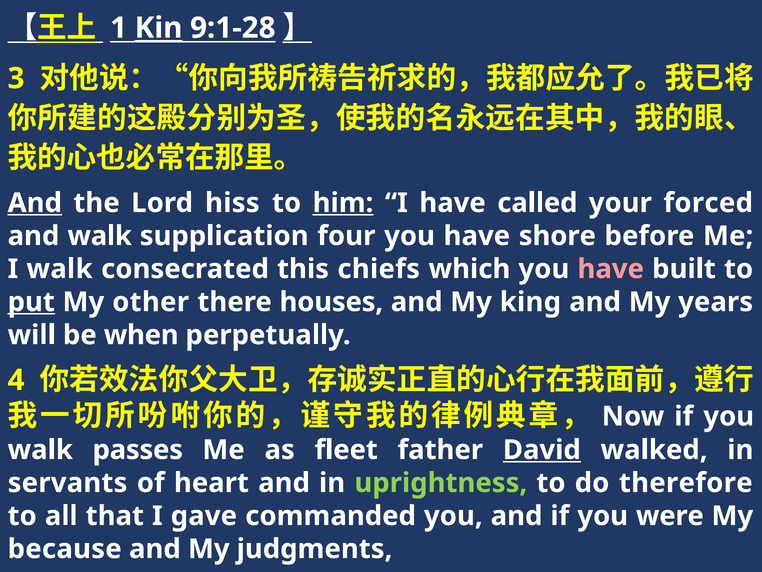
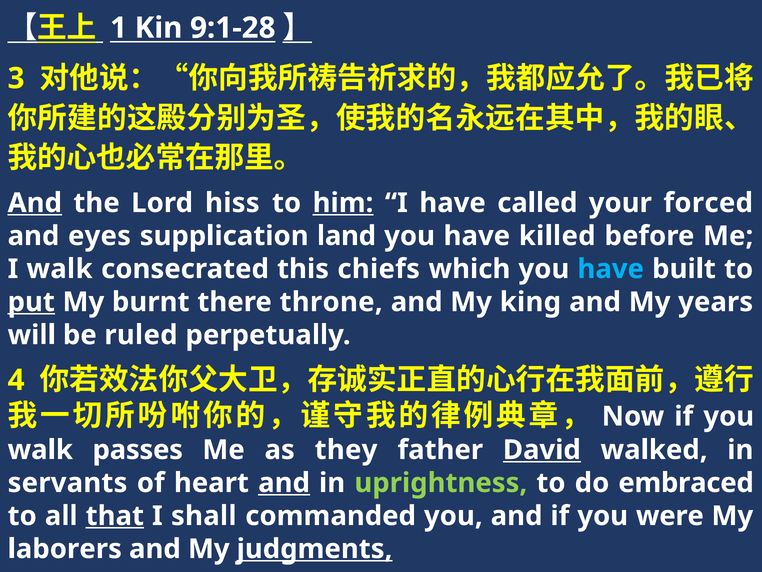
Kin underline: present -> none (159, 28)
and walk: walk -> eyes (99, 236)
four: four -> land (346, 236)
shore: shore -> killed (557, 236)
have colour: pink -> light blue (611, 269)
other: other -> burnt (151, 302)
houses: houses -> throne (331, 302)
when: when -> ruled (141, 335)
fleet: fleet -> they (346, 450)
and underline: none -> present (284, 483)
therefore: therefore -> embraced (686, 483)
that underline: none -> present (115, 516)
gave: gave -> shall (204, 516)
because: because -> laborers (65, 549)
judgments underline: none -> present (315, 549)
